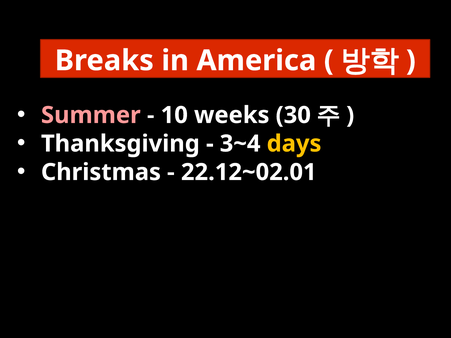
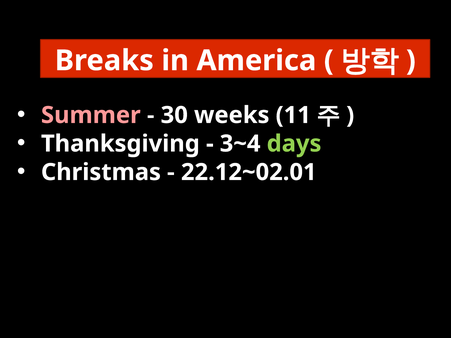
10: 10 -> 30 (174, 115)
30: 30 -> 11 (293, 115)
days colour: yellow -> light green (294, 144)
